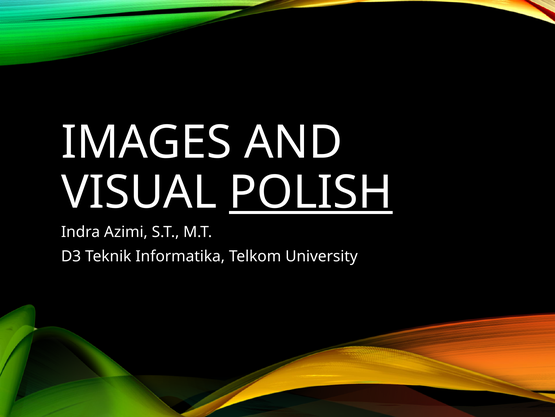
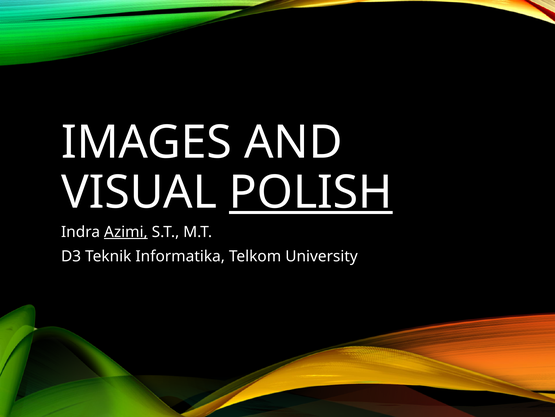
Azimi underline: none -> present (126, 231)
